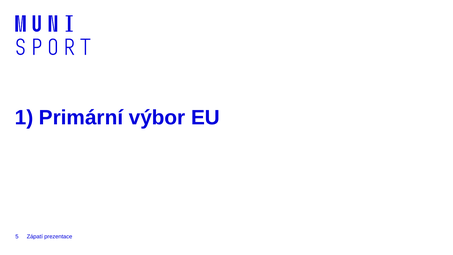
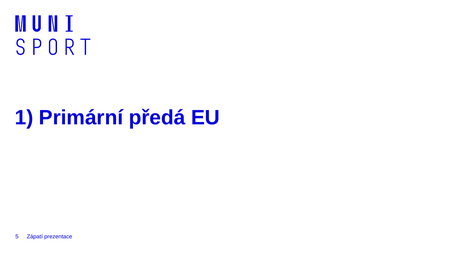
výbor: výbor -> předá (157, 118)
